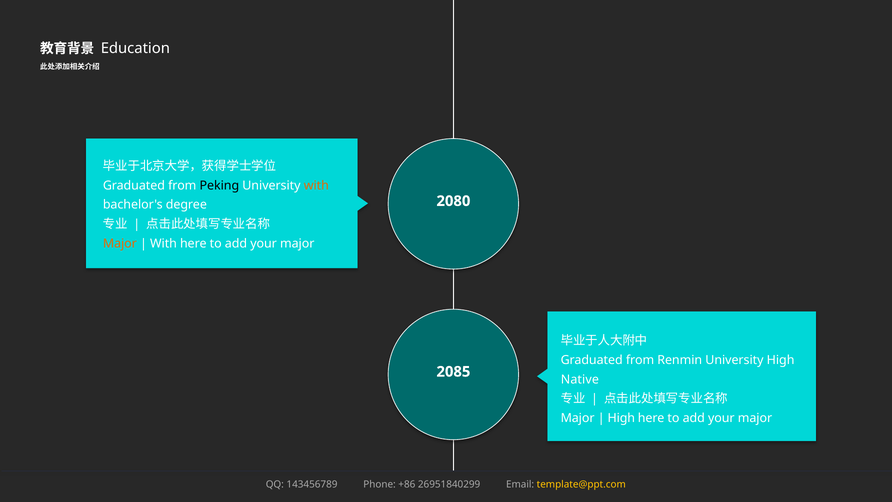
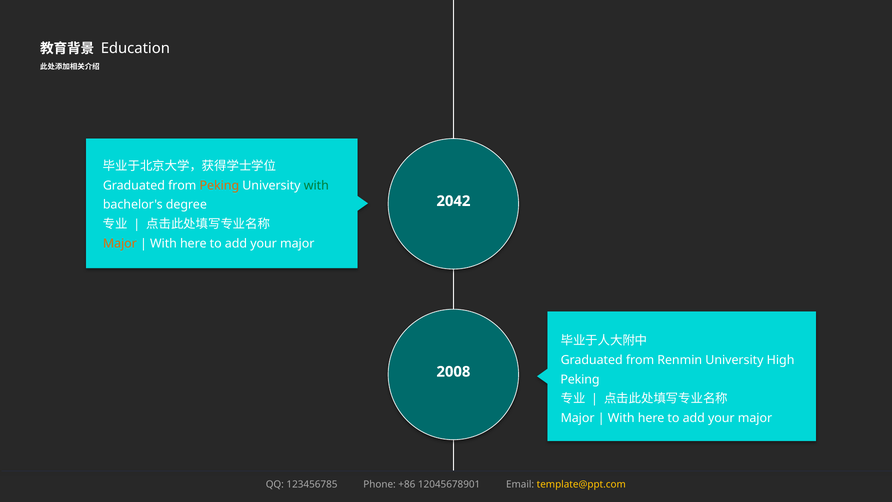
Peking colour: black -> orange (219, 185)
with colour: orange -> green (316, 185)
2080: 2080 -> 2042 (453, 201)
2085: 2085 -> 2008 (453, 372)
Native: Native -> Peking (580, 379)
High: High -> With (621, 418)
143456789: 143456789 -> 123456785 (312, 484)
26951840299: 26951840299 -> 12045678901 (449, 484)
